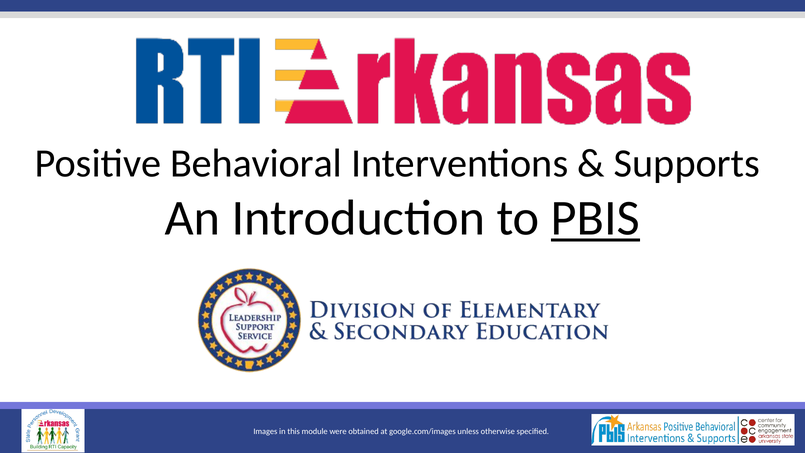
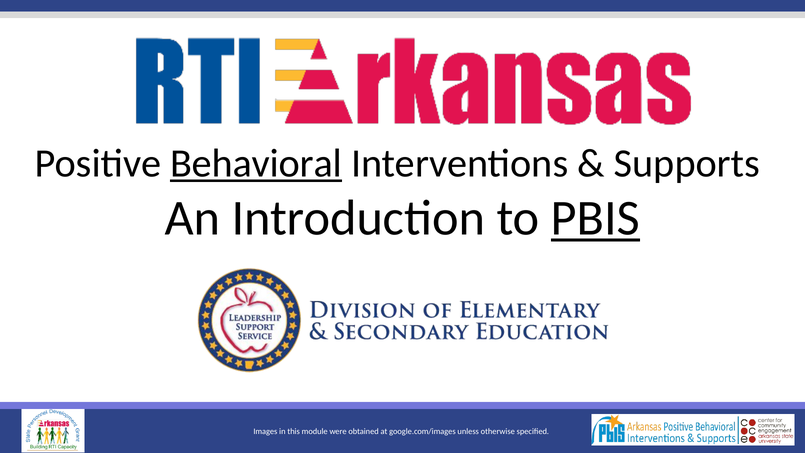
Behavioral underline: none -> present (256, 163)
